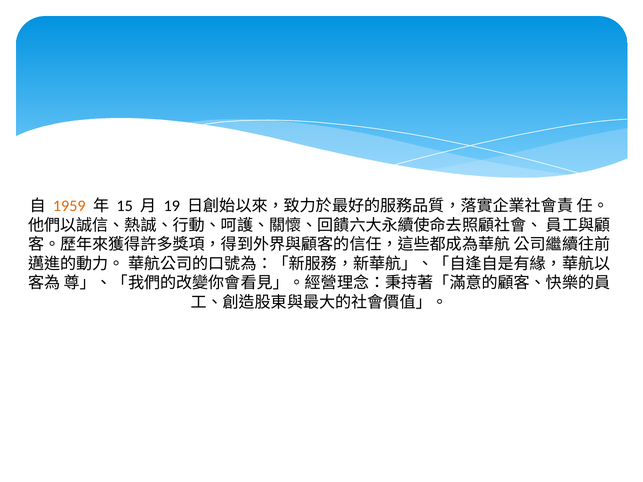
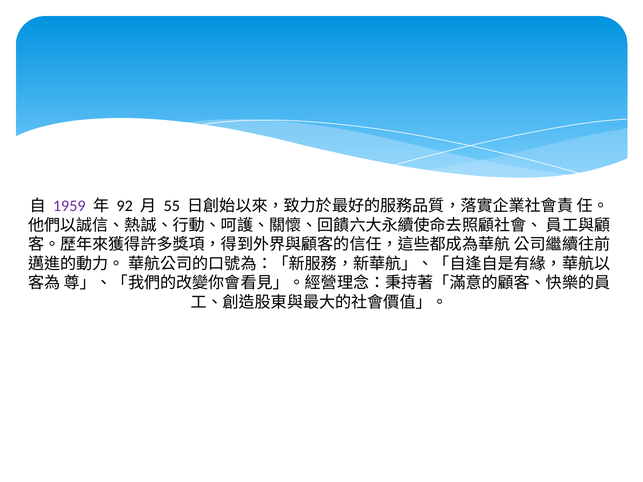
1959 colour: orange -> purple (69, 206)
15: 15 -> 92 (125, 206)
19: 19 -> 55 (172, 206)
